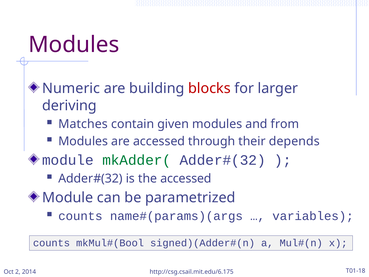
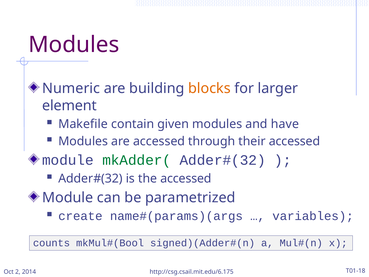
blocks colour: red -> orange (209, 88)
deriving: deriving -> element (69, 106)
Matches: Matches -> Makefile (83, 124)
from: from -> have (285, 124)
their depends: depends -> accessed (295, 141)
counts: counts -> create (80, 216)
